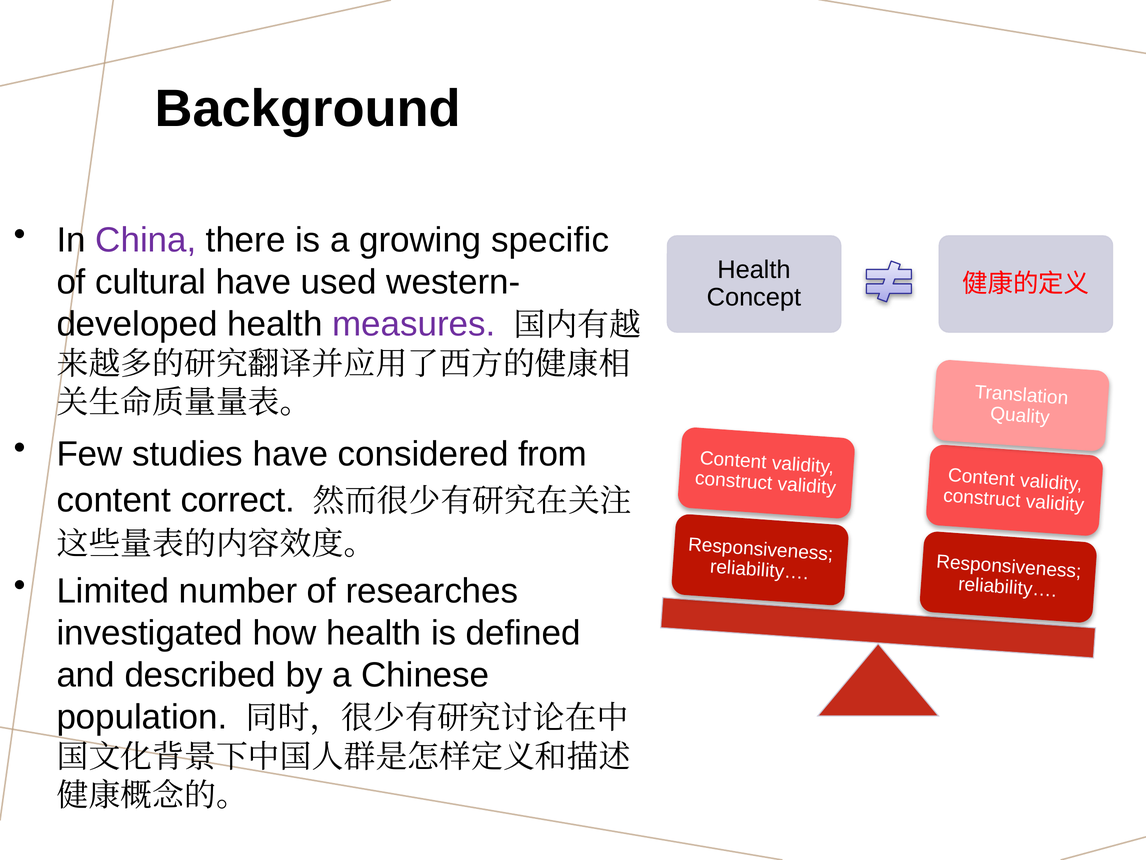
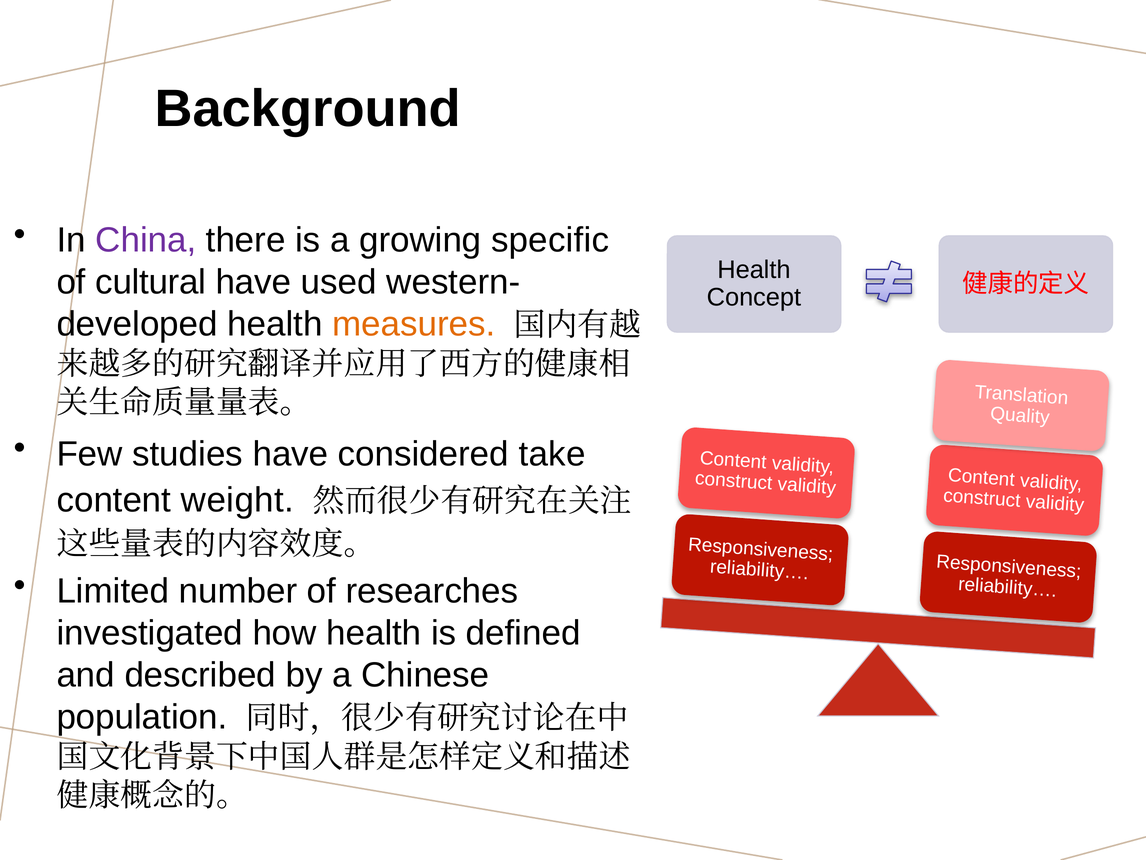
measures colour: purple -> orange (414, 324)
from: from -> take (552, 454)
correct: correct -> weight (237, 500)
